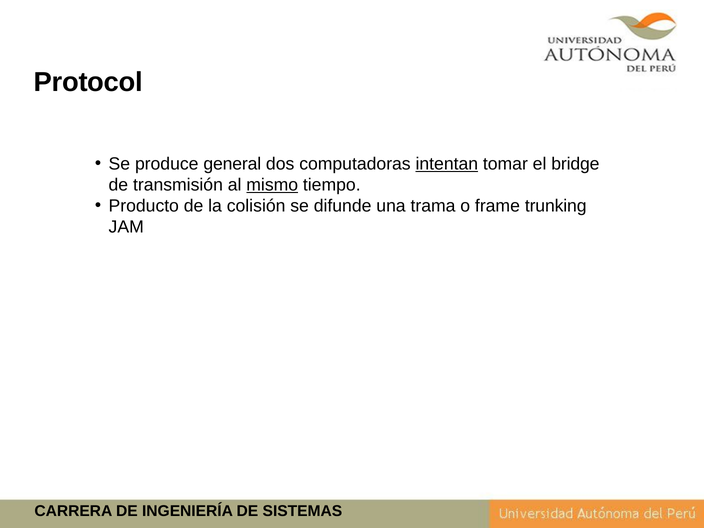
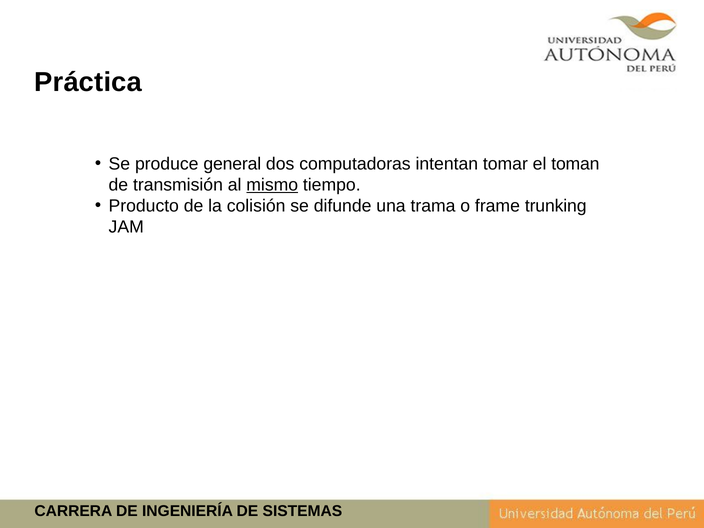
Protocol: Protocol -> Práctica (88, 82)
intentan underline: present -> none (447, 164)
bridge: bridge -> toman (575, 164)
